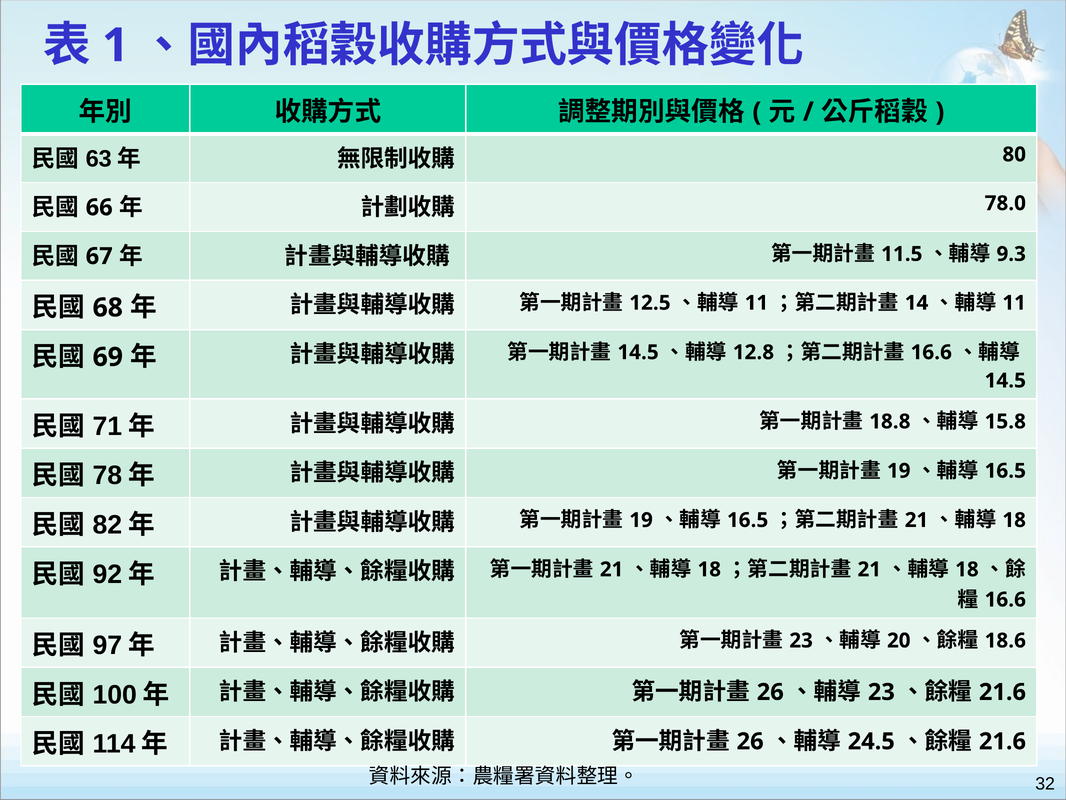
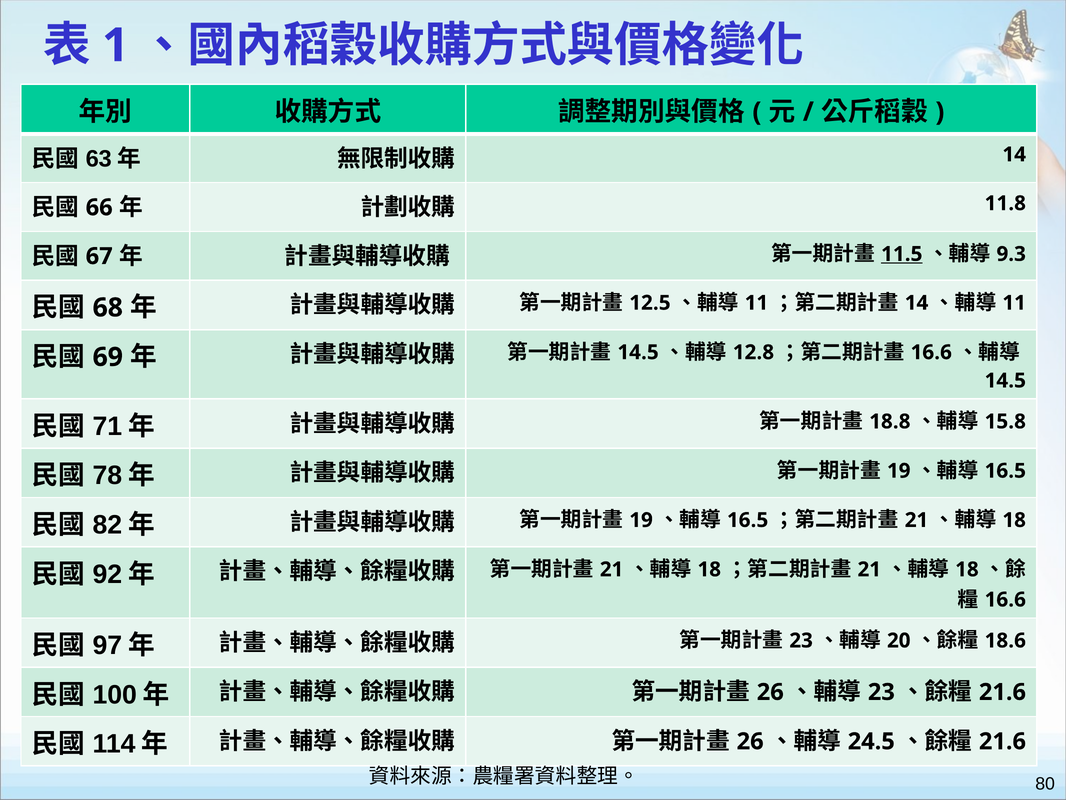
80: 80 -> 14 (1014, 154)
78.0: 78.0 -> 11.8 (1005, 203)
11.5 underline: none -> present (902, 254)
32: 32 -> 80 (1045, 783)
